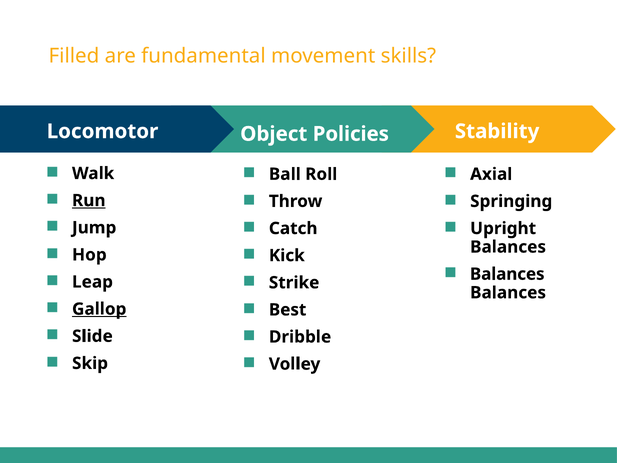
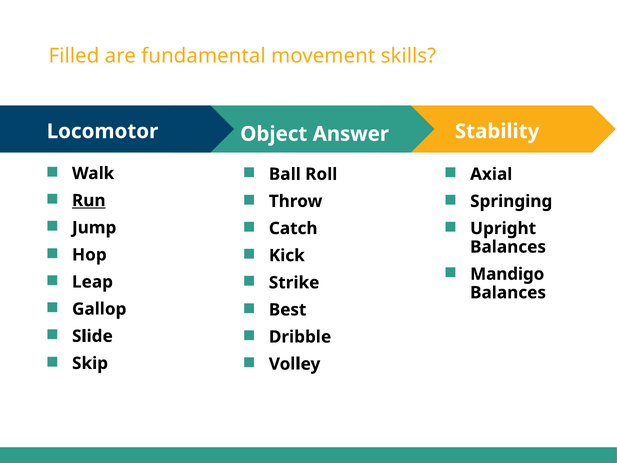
Policies: Policies -> Answer (351, 134)
Balances: Balances -> Mandigo (507, 274)
Gallop underline: present -> none (99, 309)
